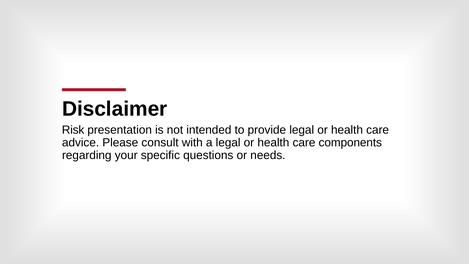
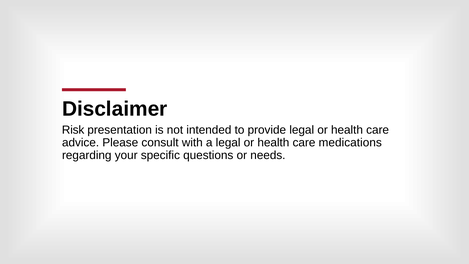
components: components -> medications (350, 143)
